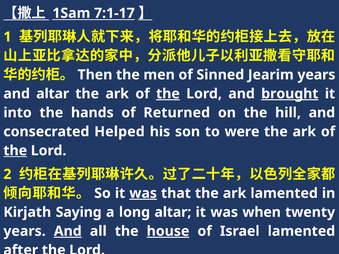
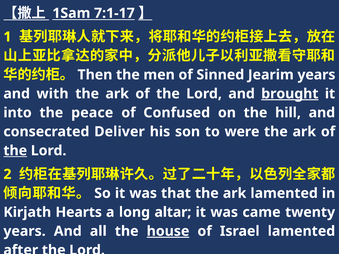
and altar: altar -> with (53, 94)
the underline: present -> none (168, 94)
hands: hands -> peace (92, 113)
Returned: Returned -> Confused (177, 113)
Helped: Helped -> Deliver (120, 132)
was underline: present -> none (143, 193)
Saying: Saying -> Hearts (79, 212)
when: when -> came (262, 212)
And underline: present -> none (68, 231)
